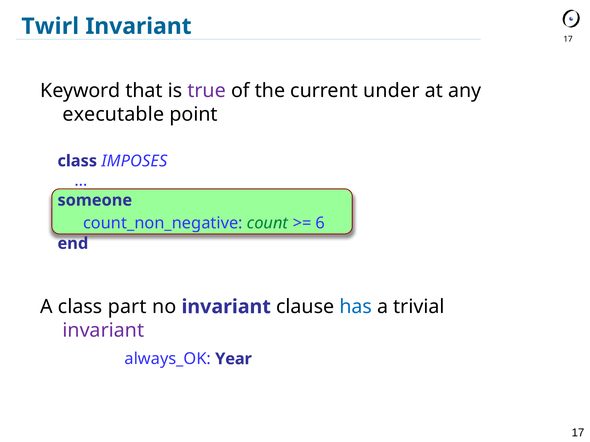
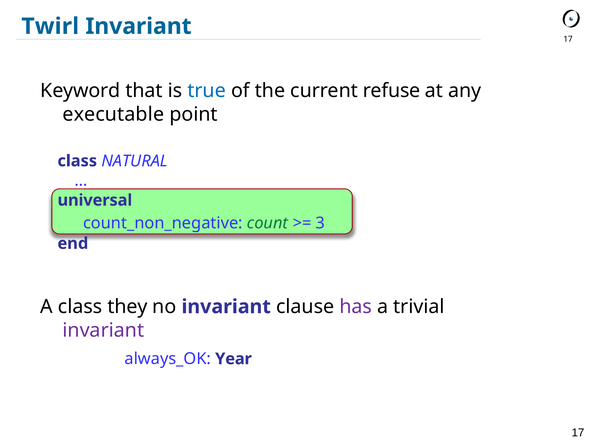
true colour: purple -> blue (207, 91)
under: under -> refuse (392, 91)
IMPOSES: IMPOSES -> NATURAL (135, 161)
someone: someone -> universal (95, 200)
6: 6 -> 3 (320, 223)
part: part -> they (127, 307)
has colour: blue -> purple (356, 307)
